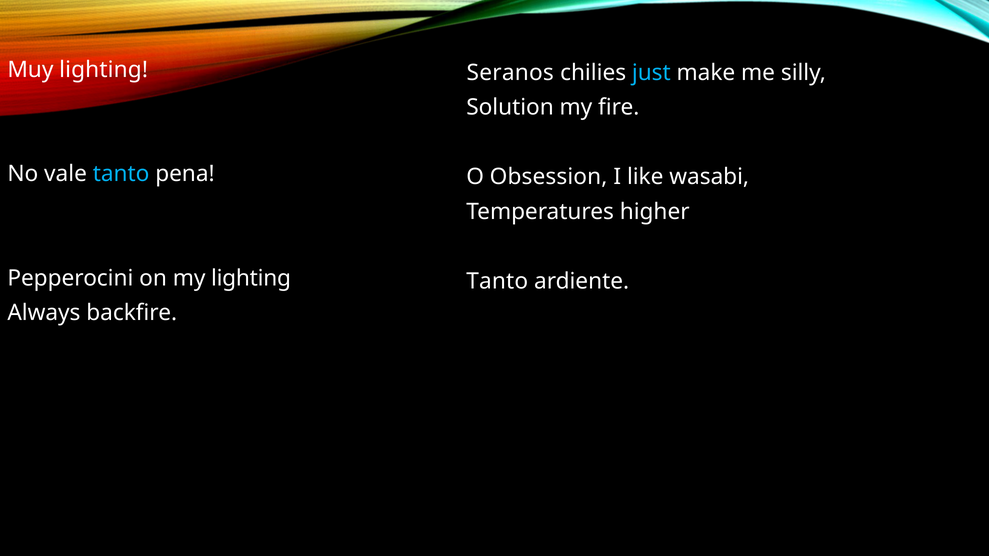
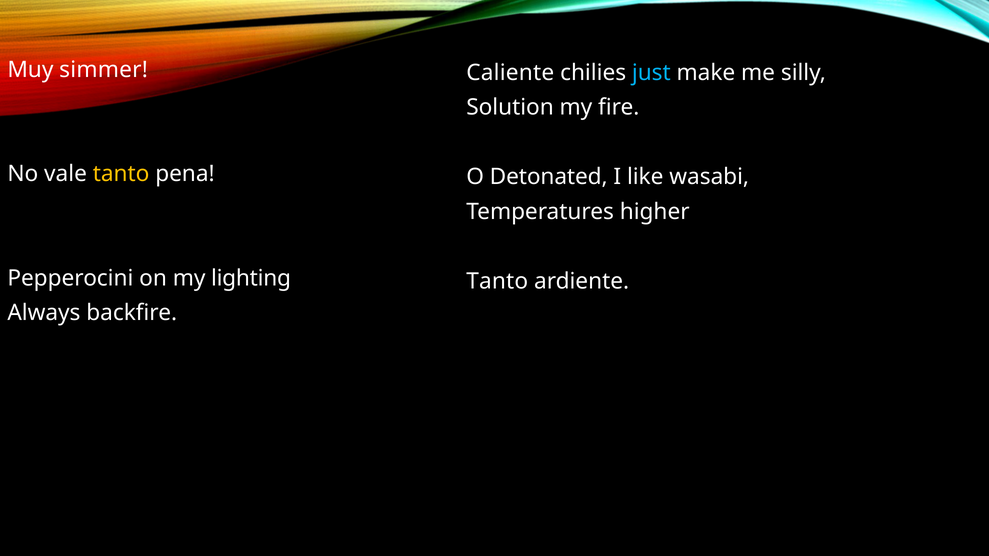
Muy lighting: lighting -> simmer (104, 70)
Seranos: Seranos -> Caliente (510, 73)
tanto colour: light blue -> yellow (121, 174)
Obsession: Obsession -> Detonated (549, 177)
